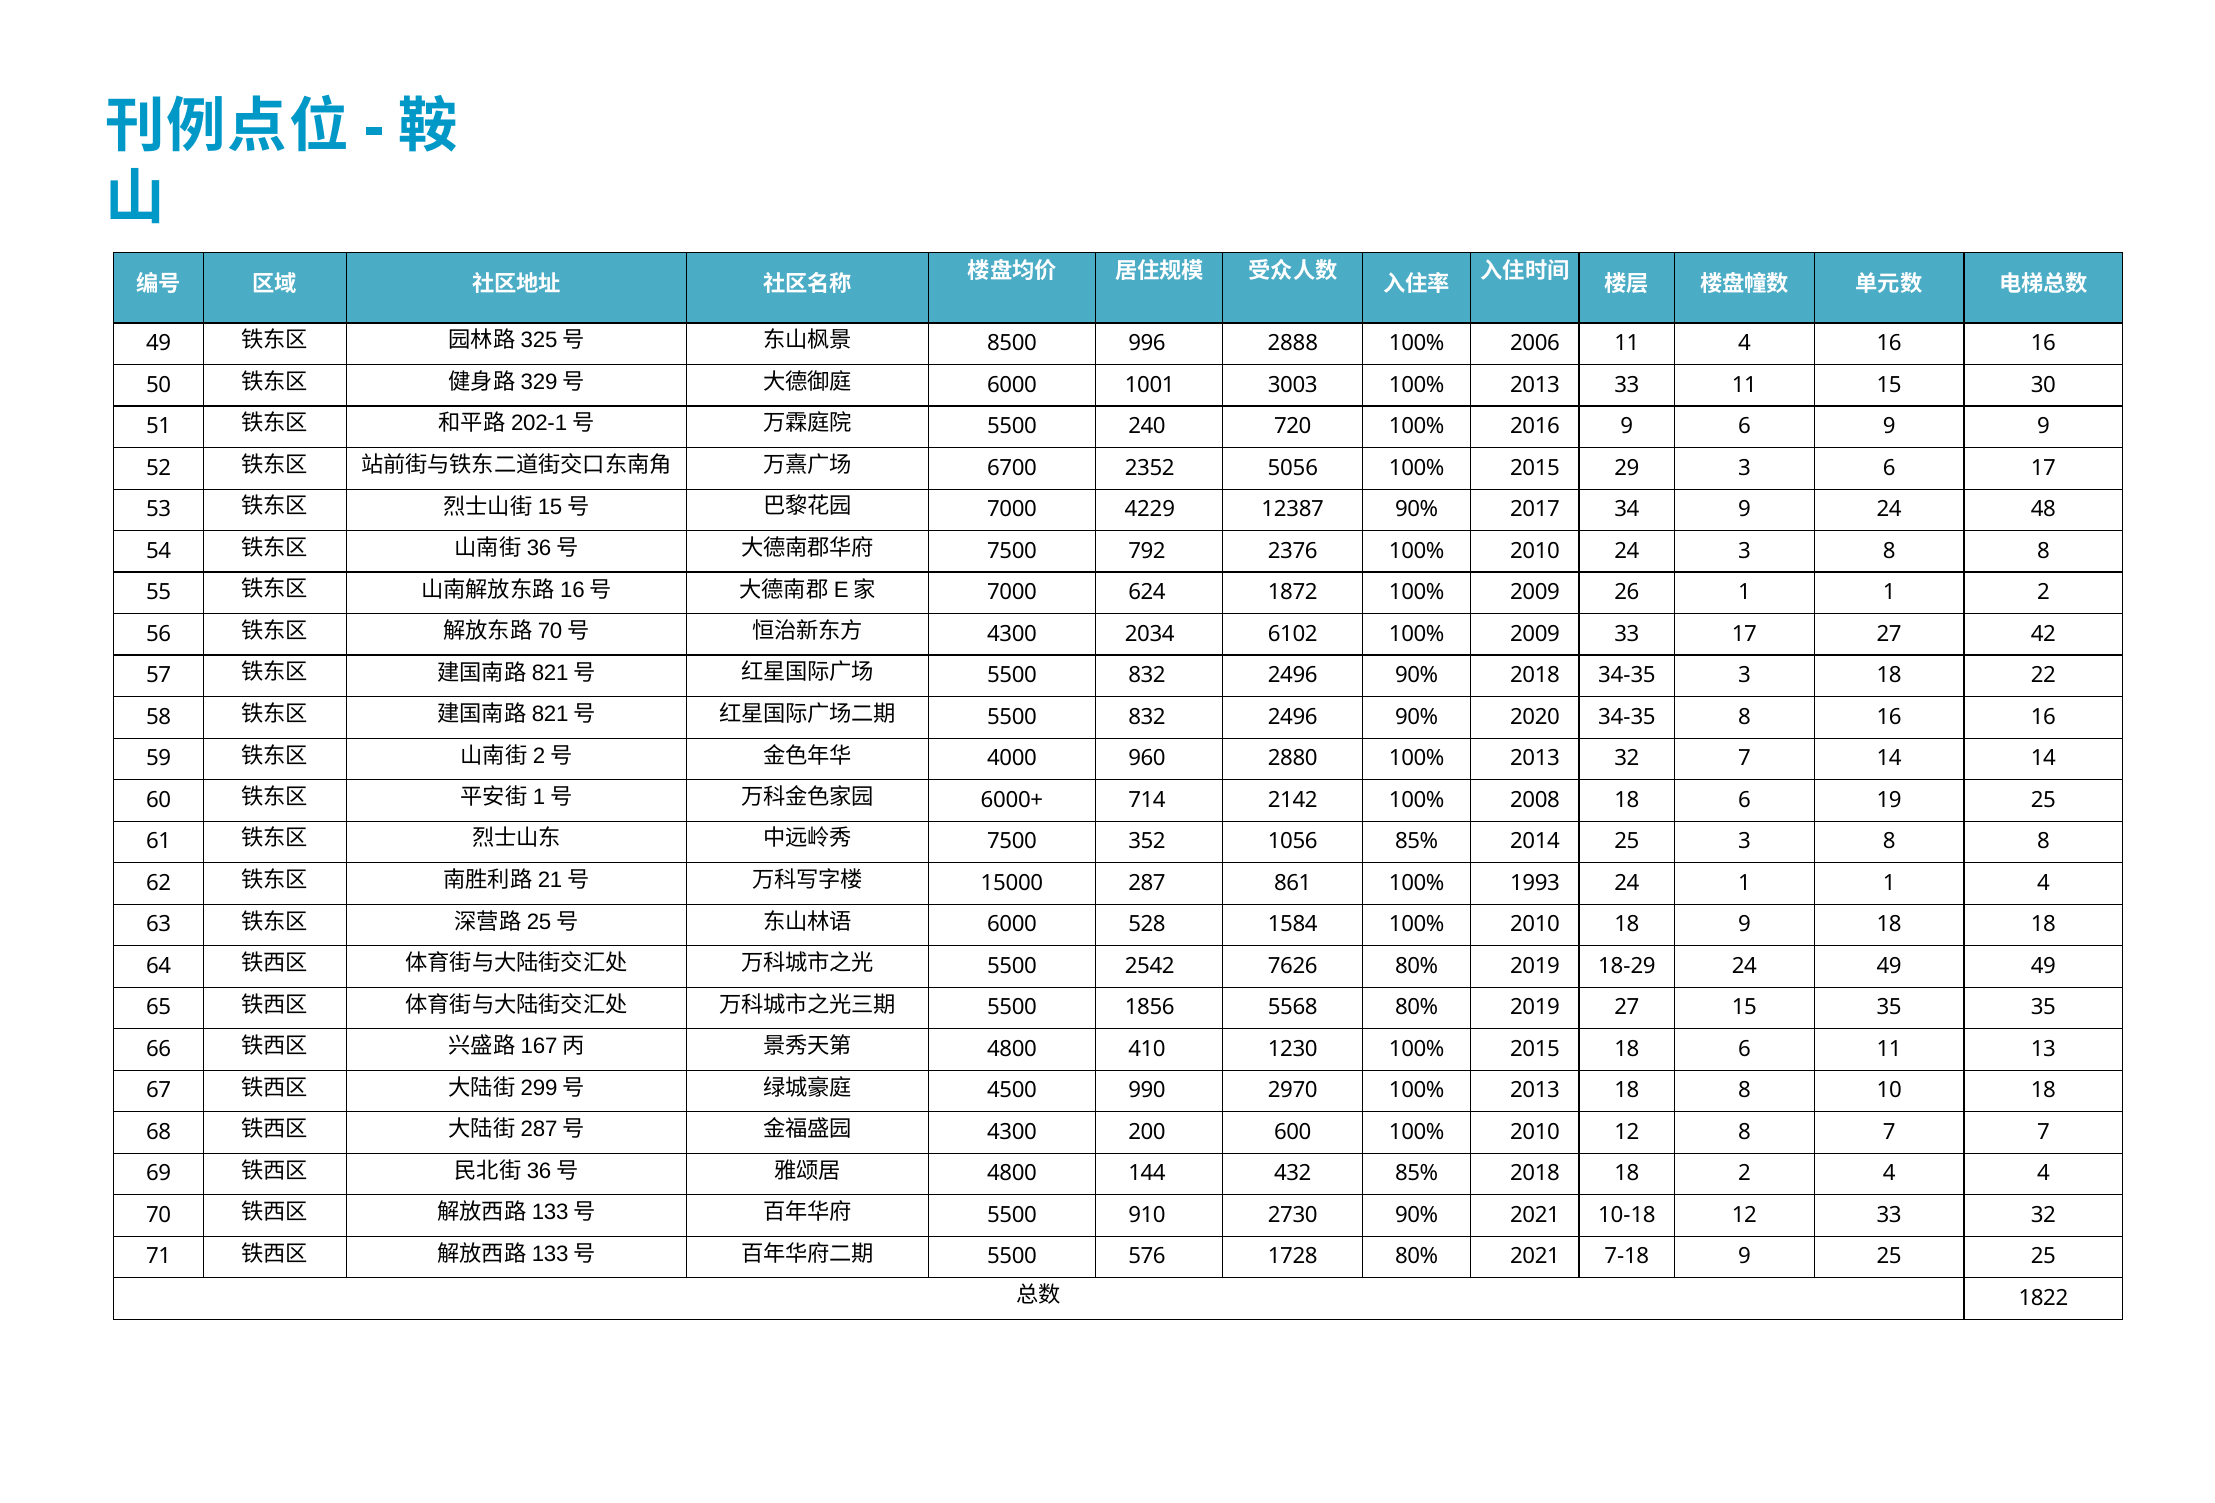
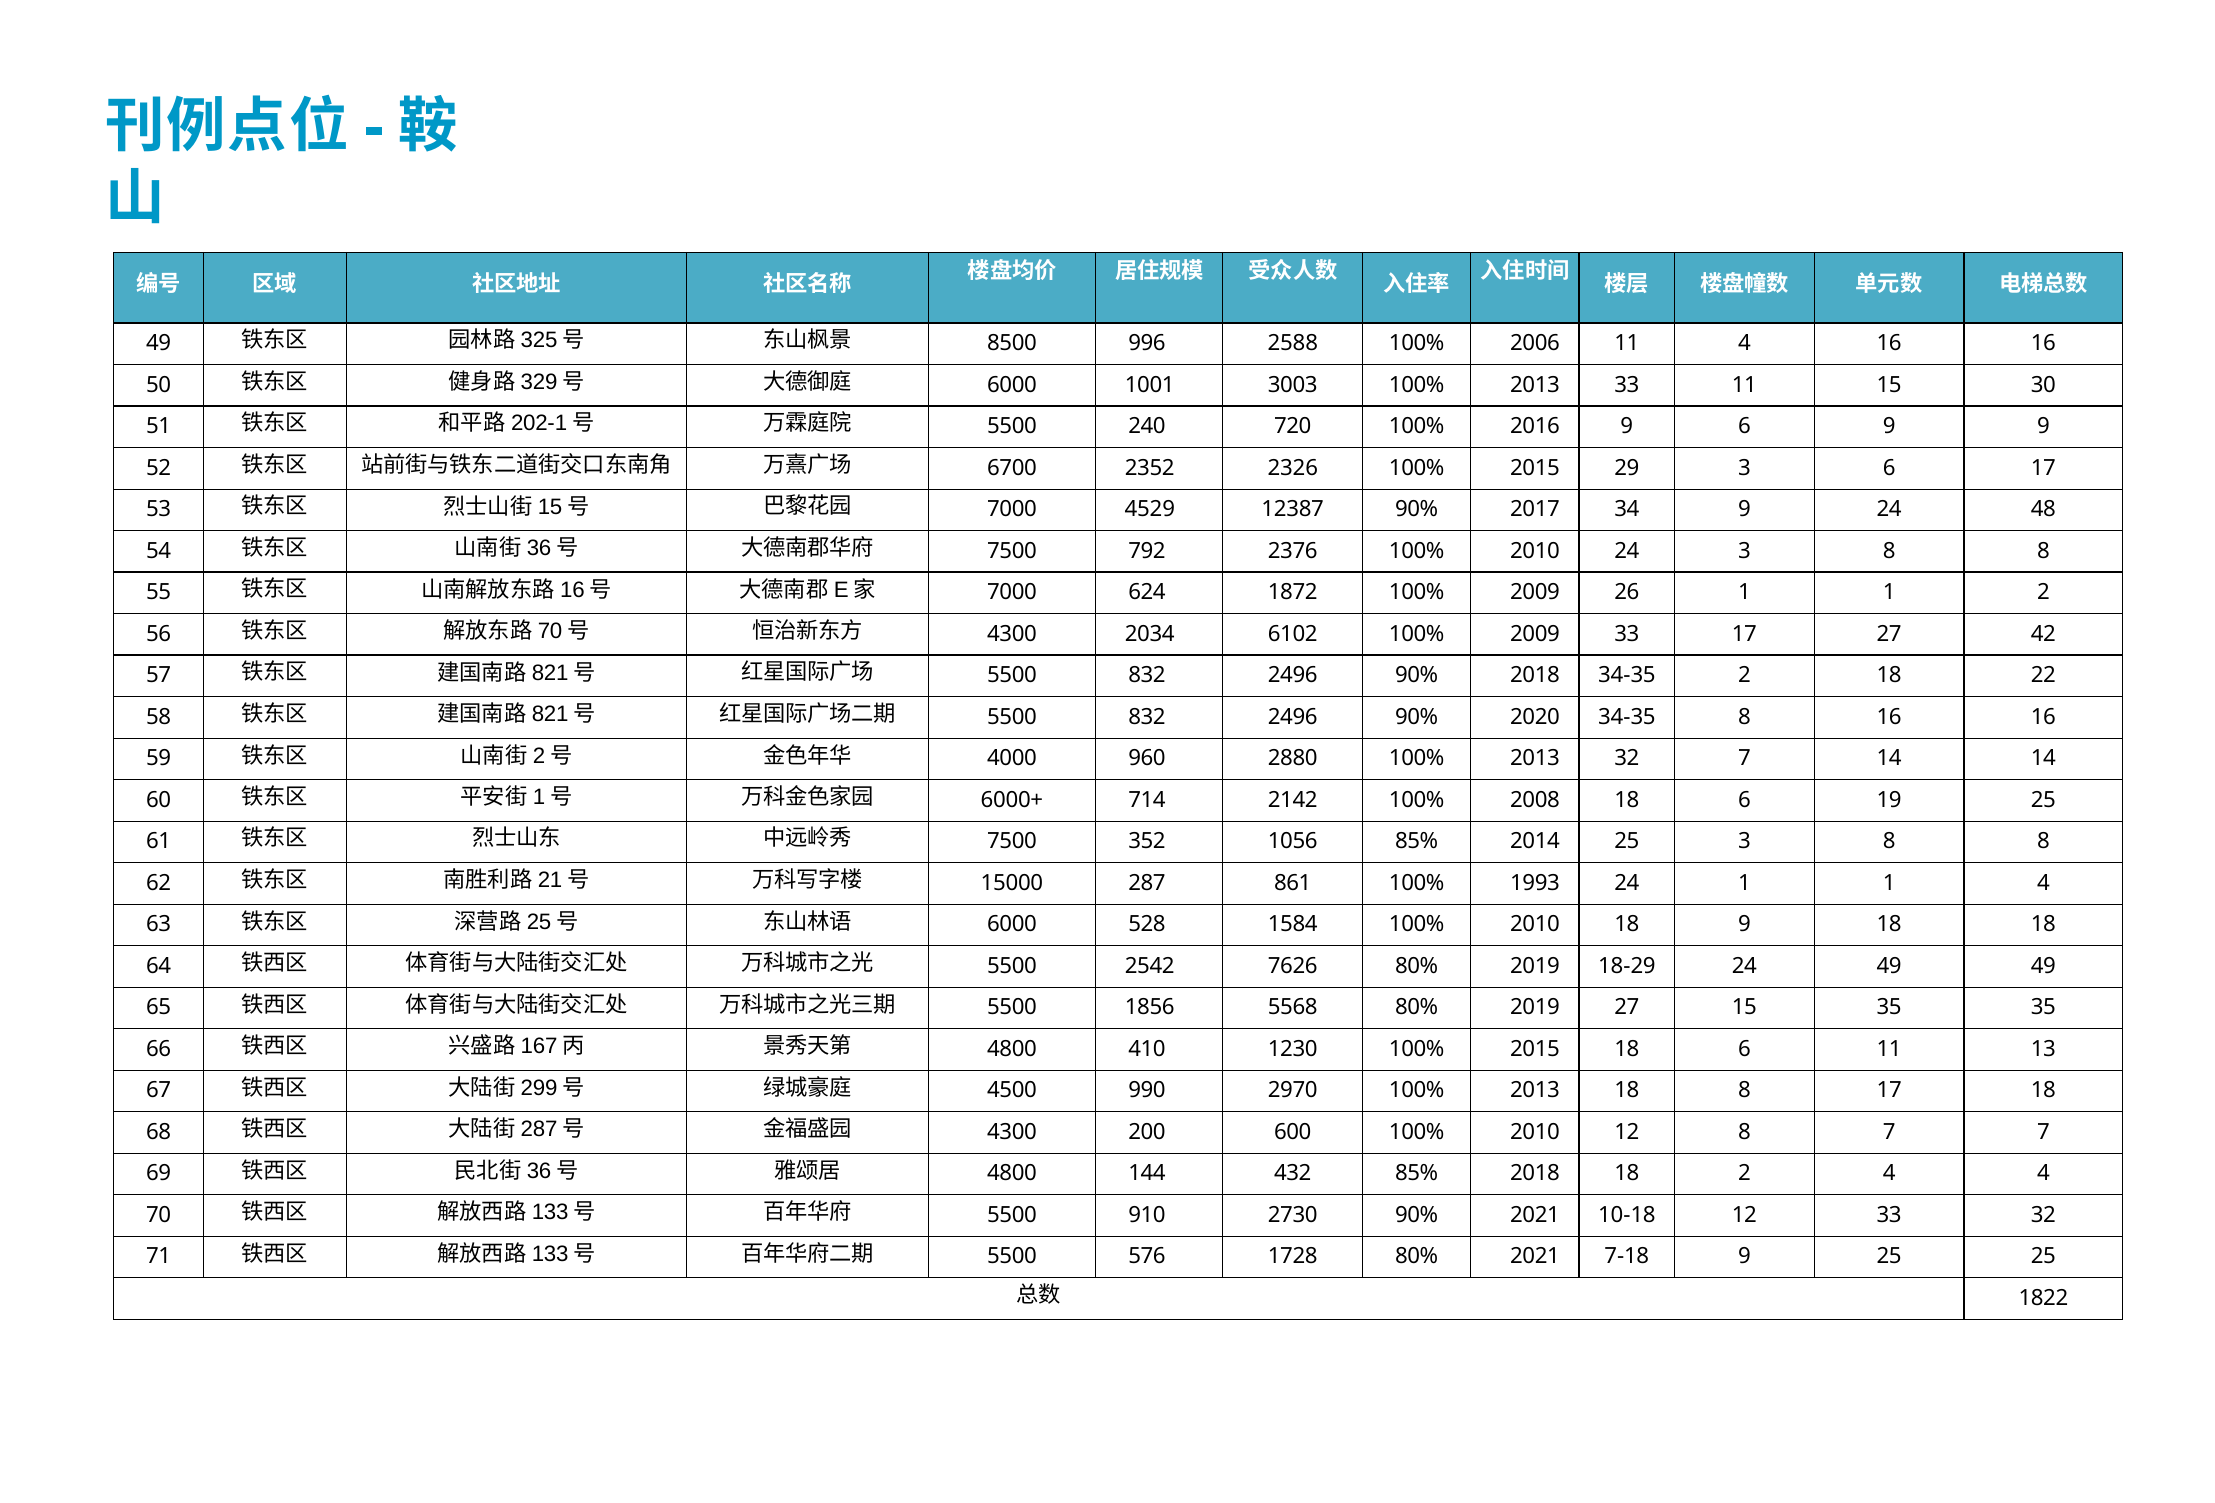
2888: 2888 -> 2588 (1293, 343)
5056: 5056 -> 2326 (1293, 468)
4229: 4229 -> 4529 (1150, 509)
34-35 3: 3 -> 2 (1744, 675)
8 10: 10 -> 17 (1889, 1091)
